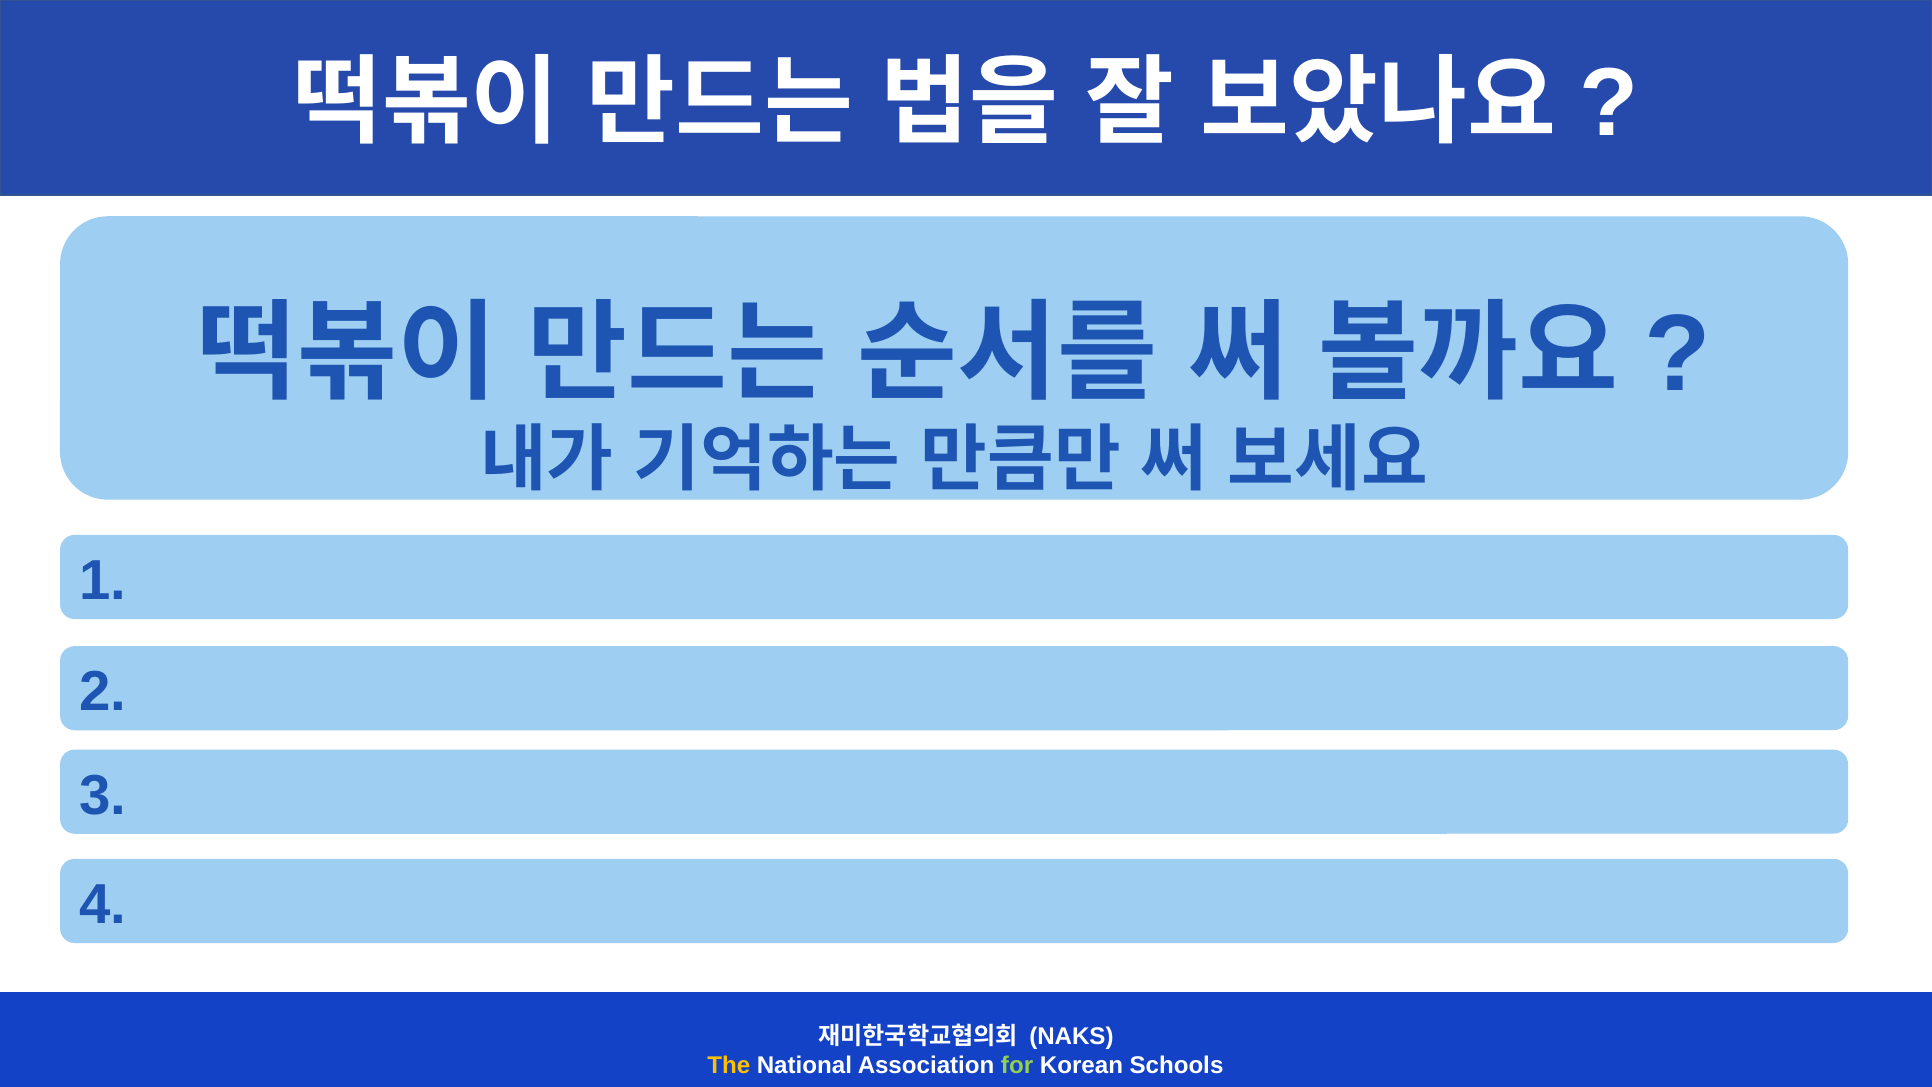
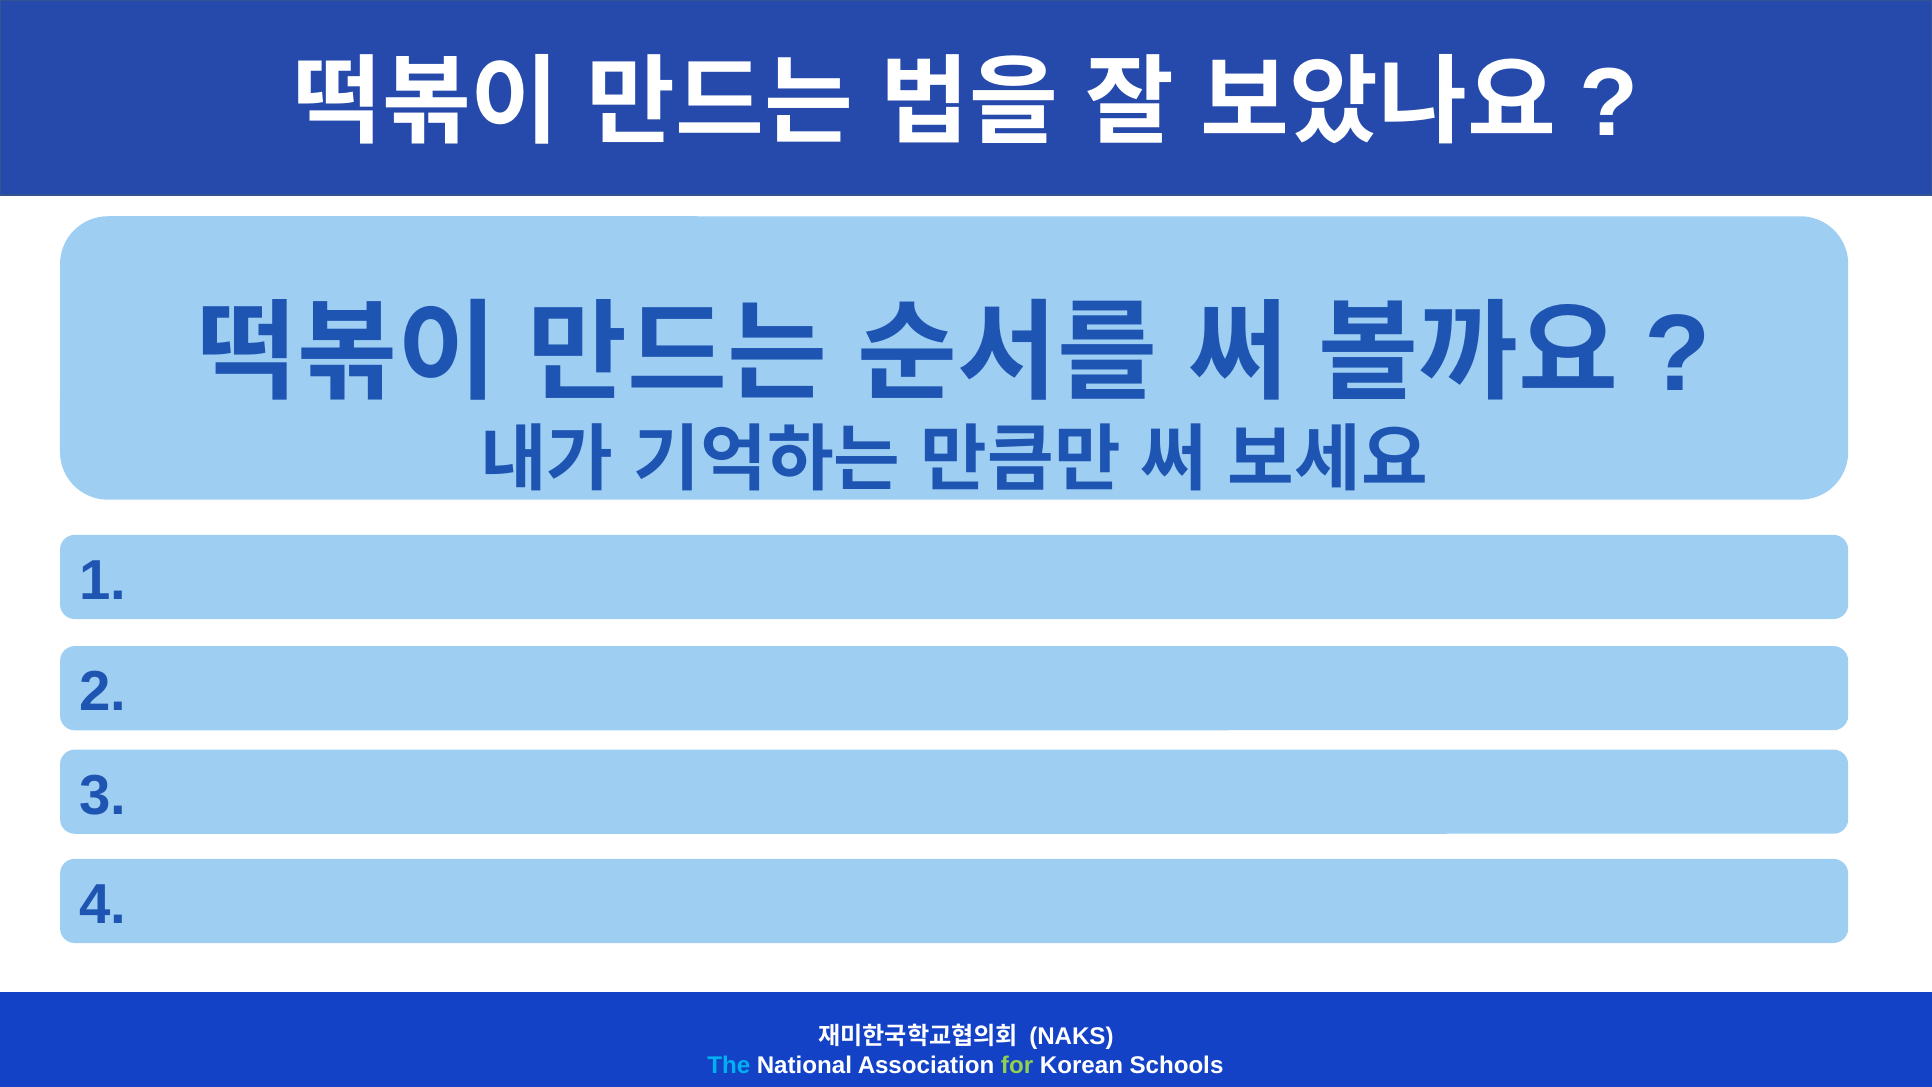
The colour: yellow -> light blue (729, 1065)
